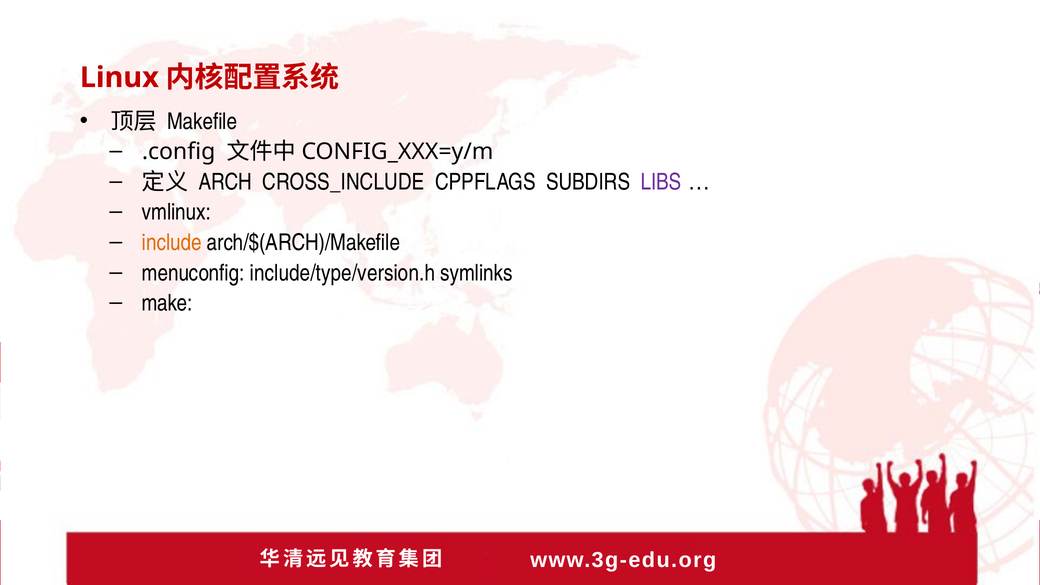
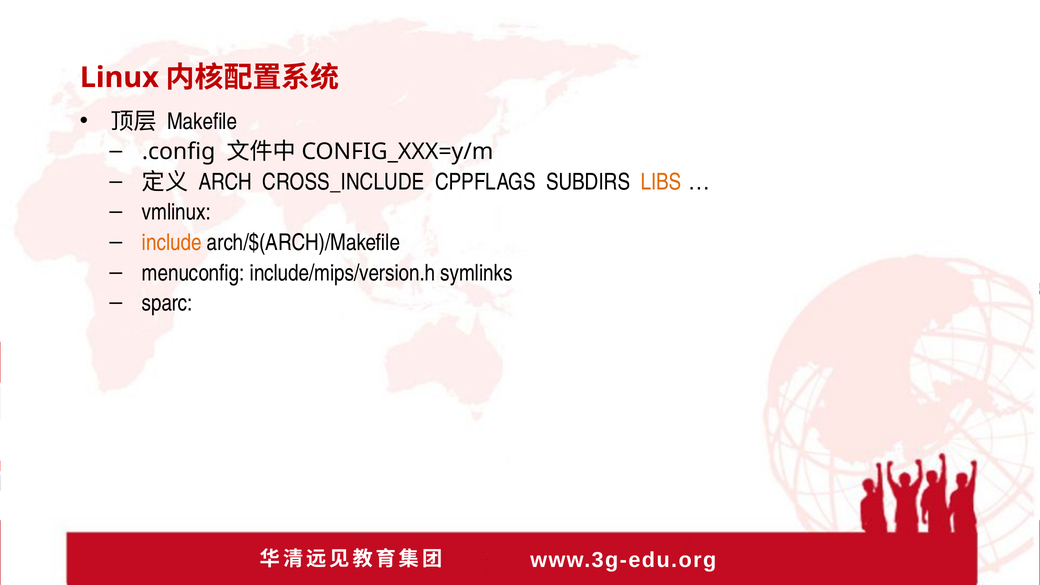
LIBS colour: purple -> orange (661, 182)
include/type/version.h: include/type/version.h -> include/mips/version.h (343, 273)
make: make -> sparc (167, 303)
